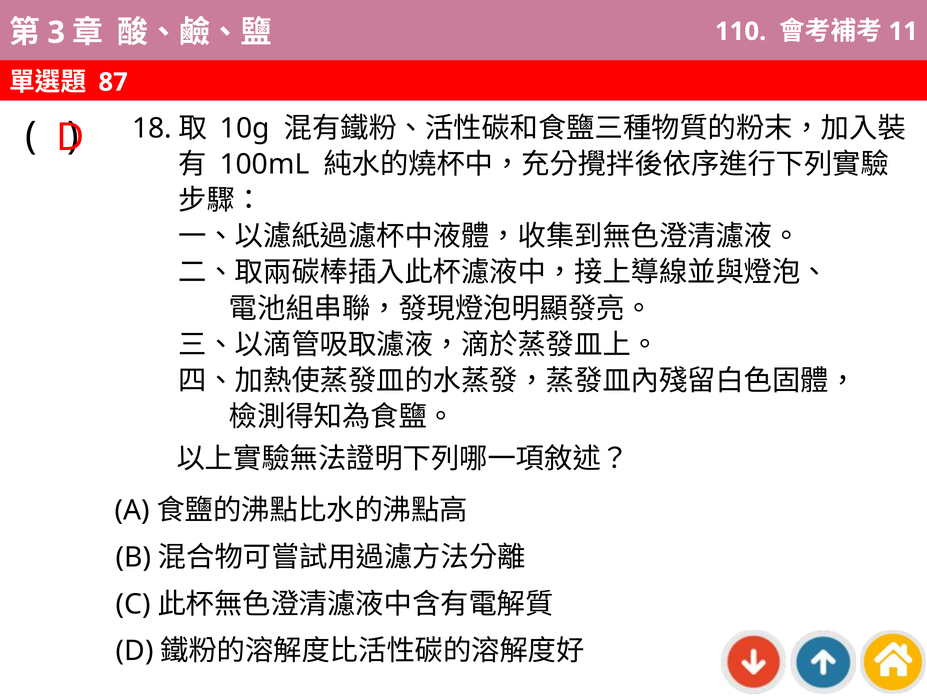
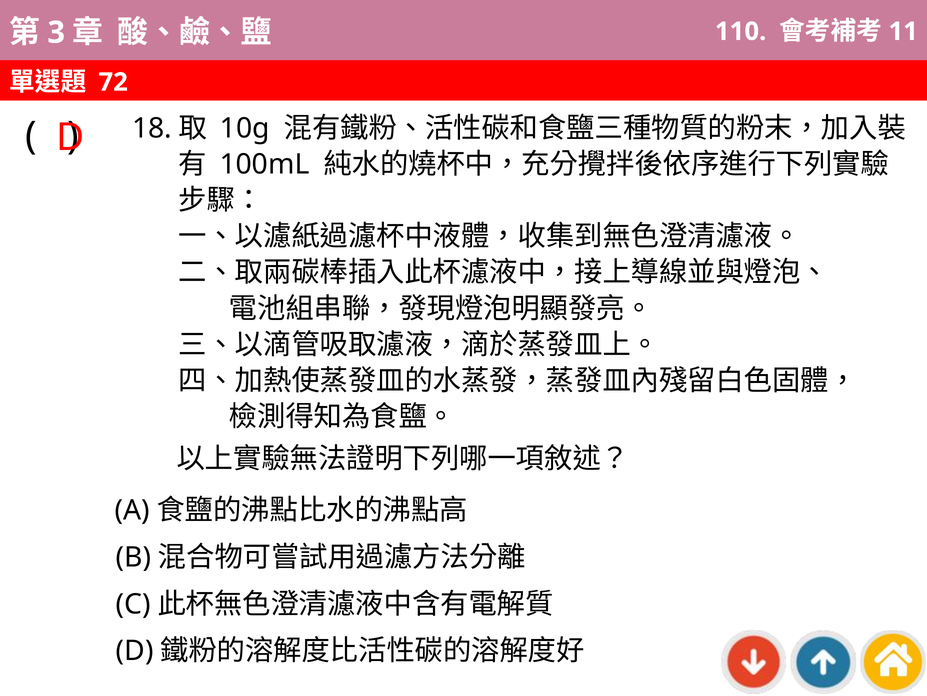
87: 87 -> 72 (113, 82)
